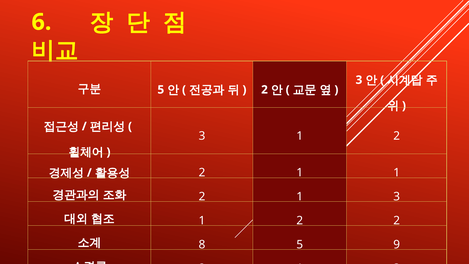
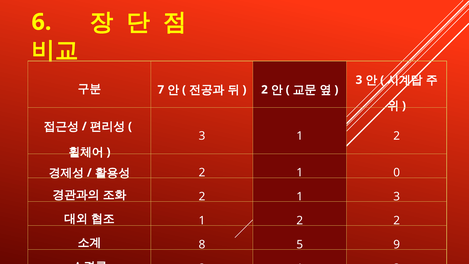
5: 5 -> 7 (161, 90)
1: 1 -> 0 (397, 173)
